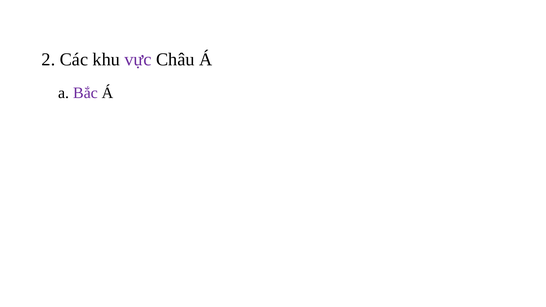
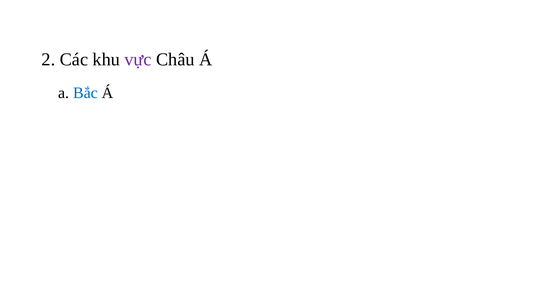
Bắc colour: purple -> blue (85, 93)
